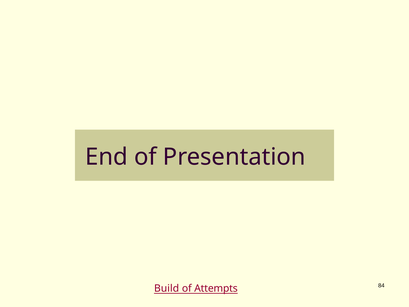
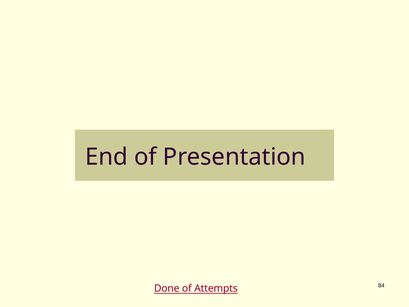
Build: Build -> Done (167, 288)
